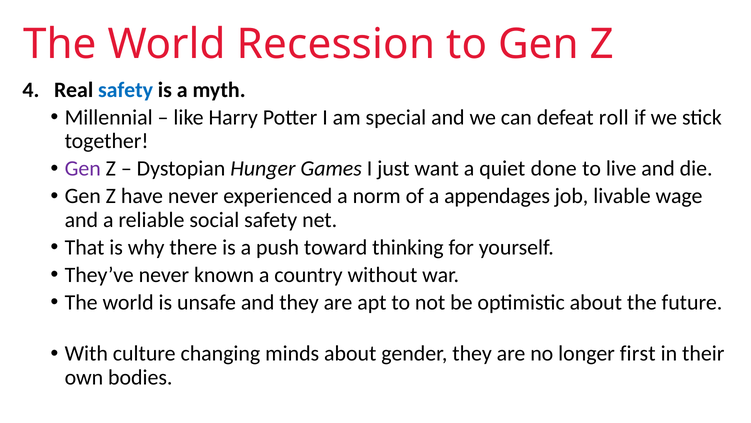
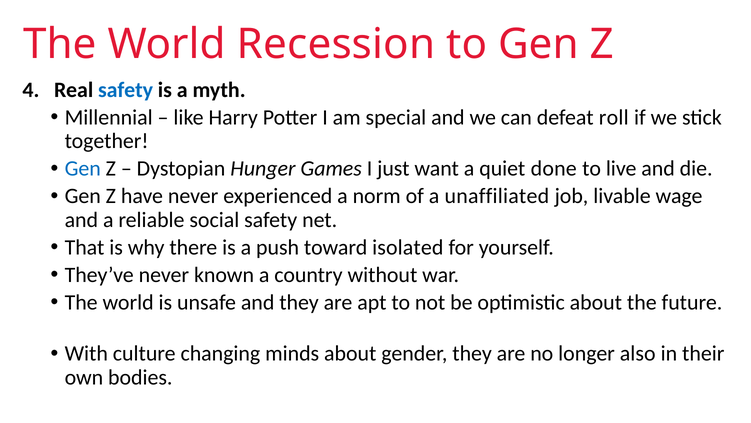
Gen colour: purple -> blue (83, 168)
appendages: appendages -> unaffiliated (497, 196)
thinking: thinking -> isolated (408, 247)
first: first -> also (638, 353)
